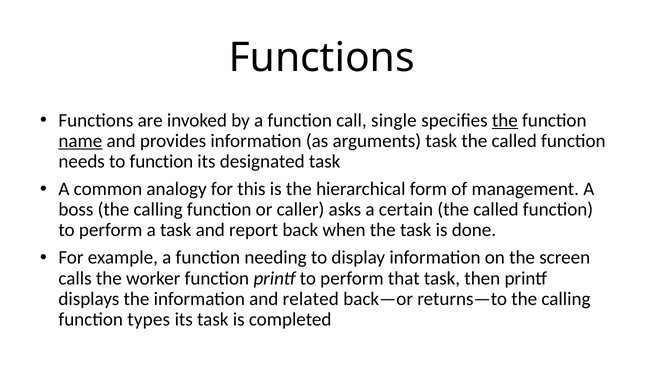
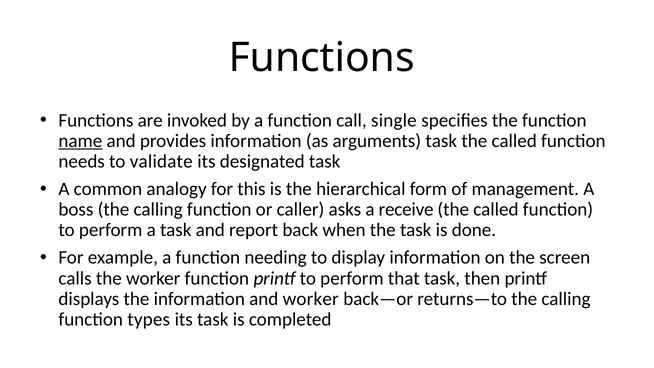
the underline: present -> none (505, 120)
to function: function -> validate (161, 161)
certain: certain -> receive (406, 210)
and related: related -> worker (311, 299)
